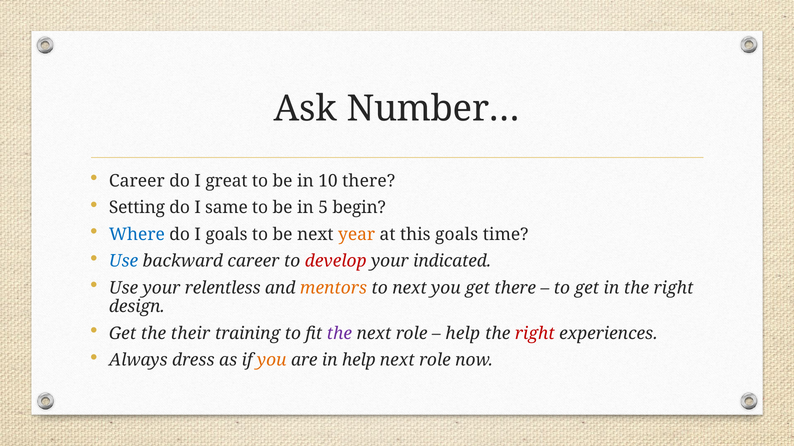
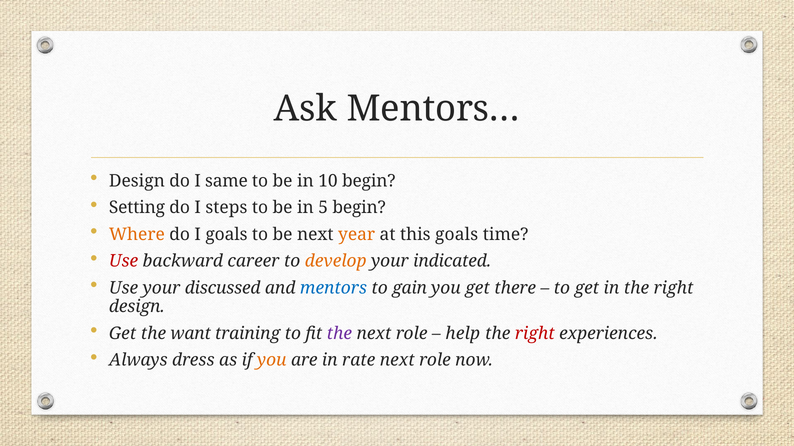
Number…: Number… -> Mentors… (433, 109)
Career: Career -> Design (137, 181)
great: great -> same (227, 181)
10 there: there -> begin (369, 181)
same: same -> steps (226, 208)
Where colour: blue -> orange (137, 235)
Use colour: blue -> red (124, 261)
develop colour: red -> orange (336, 261)
relentless: relentless -> discussed (223, 288)
mentors colour: orange -> blue (333, 288)
to next: next -> gain (410, 288)
their: their -> want (191, 334)
in help: help -> rate (359, 361)
